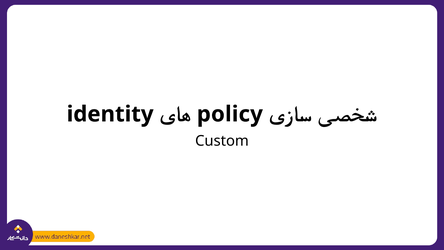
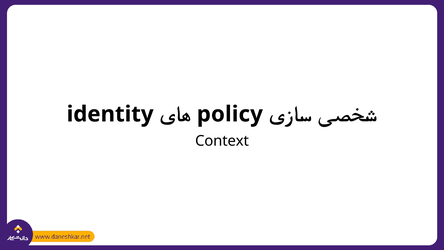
Custom: Custom -> Context (222, 141)
